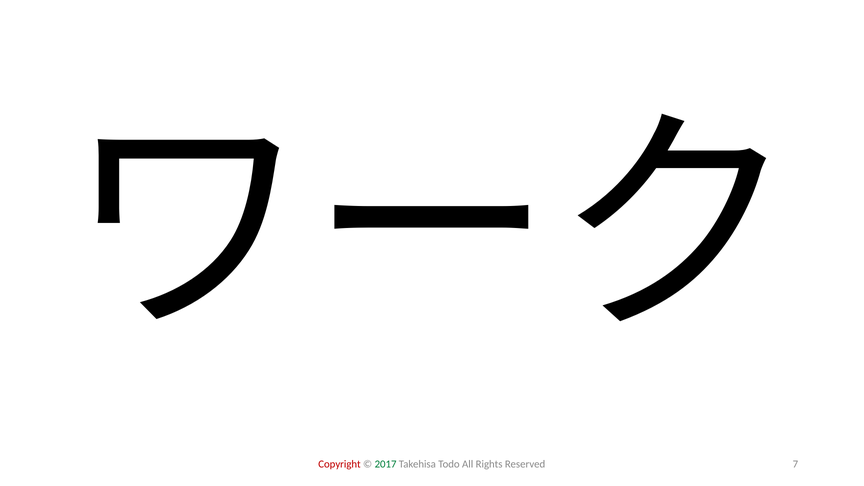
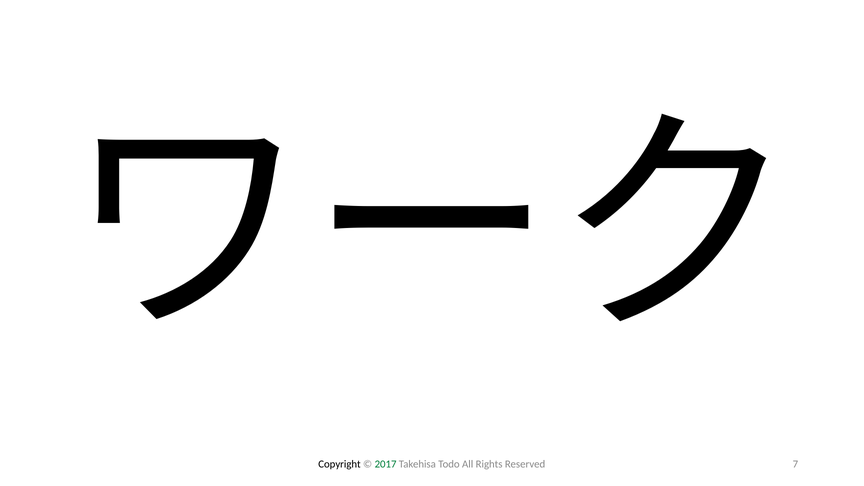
Copyright colour: red -> black (340, 464)
